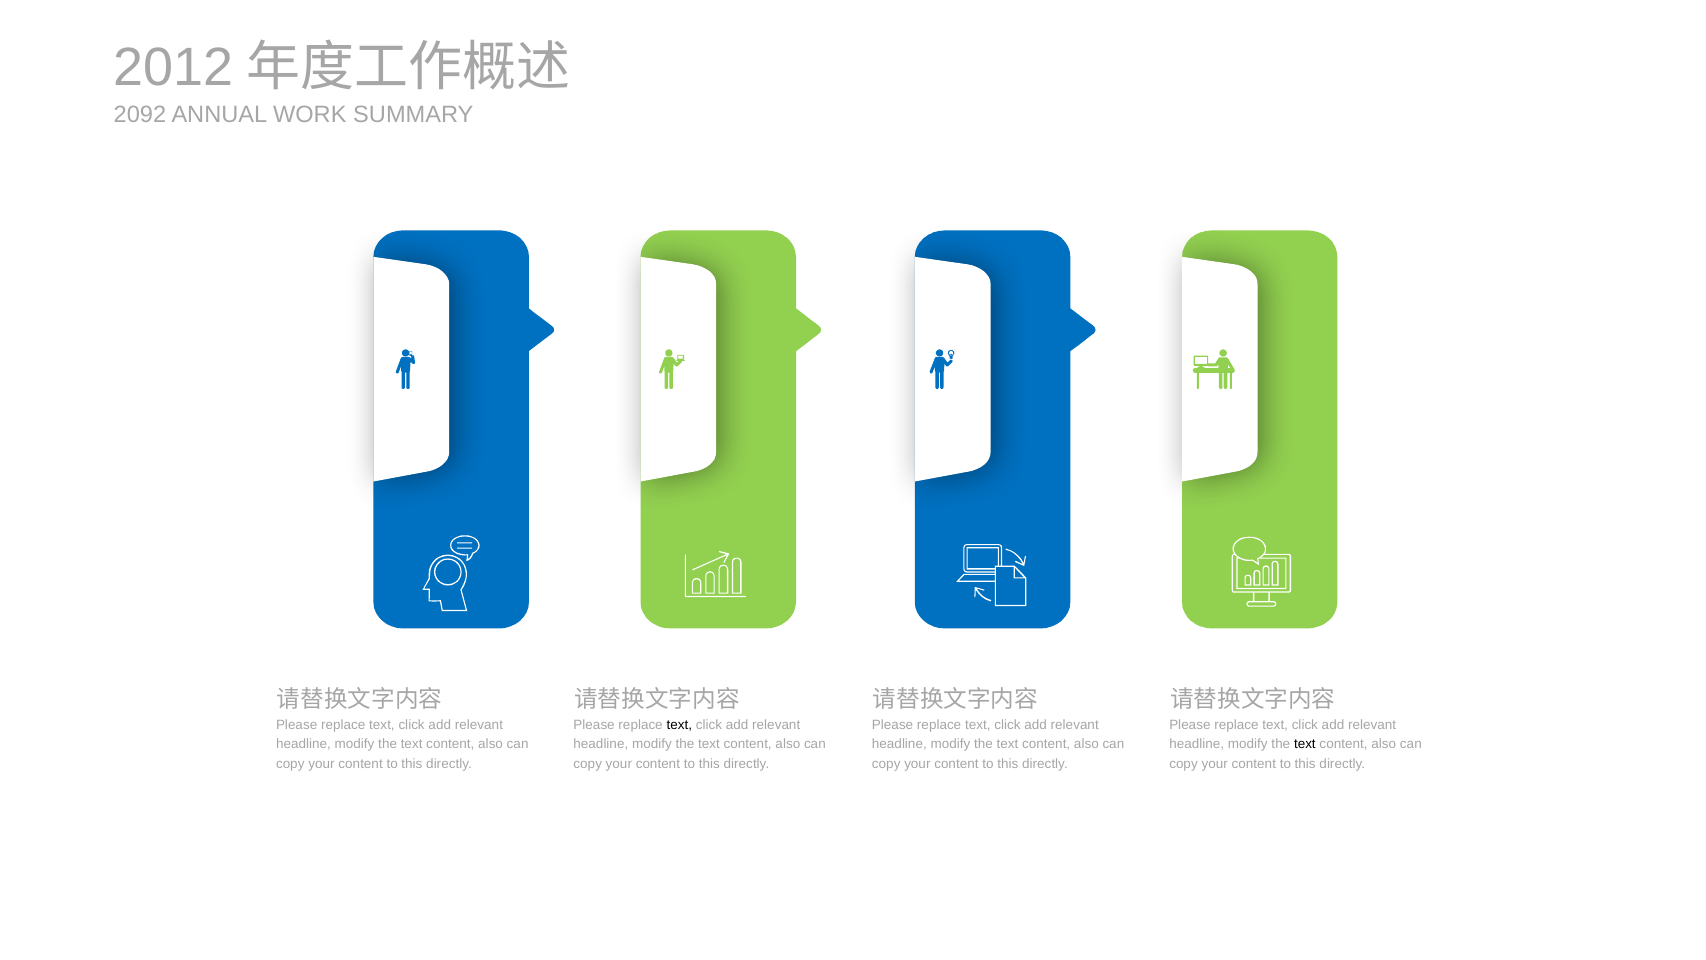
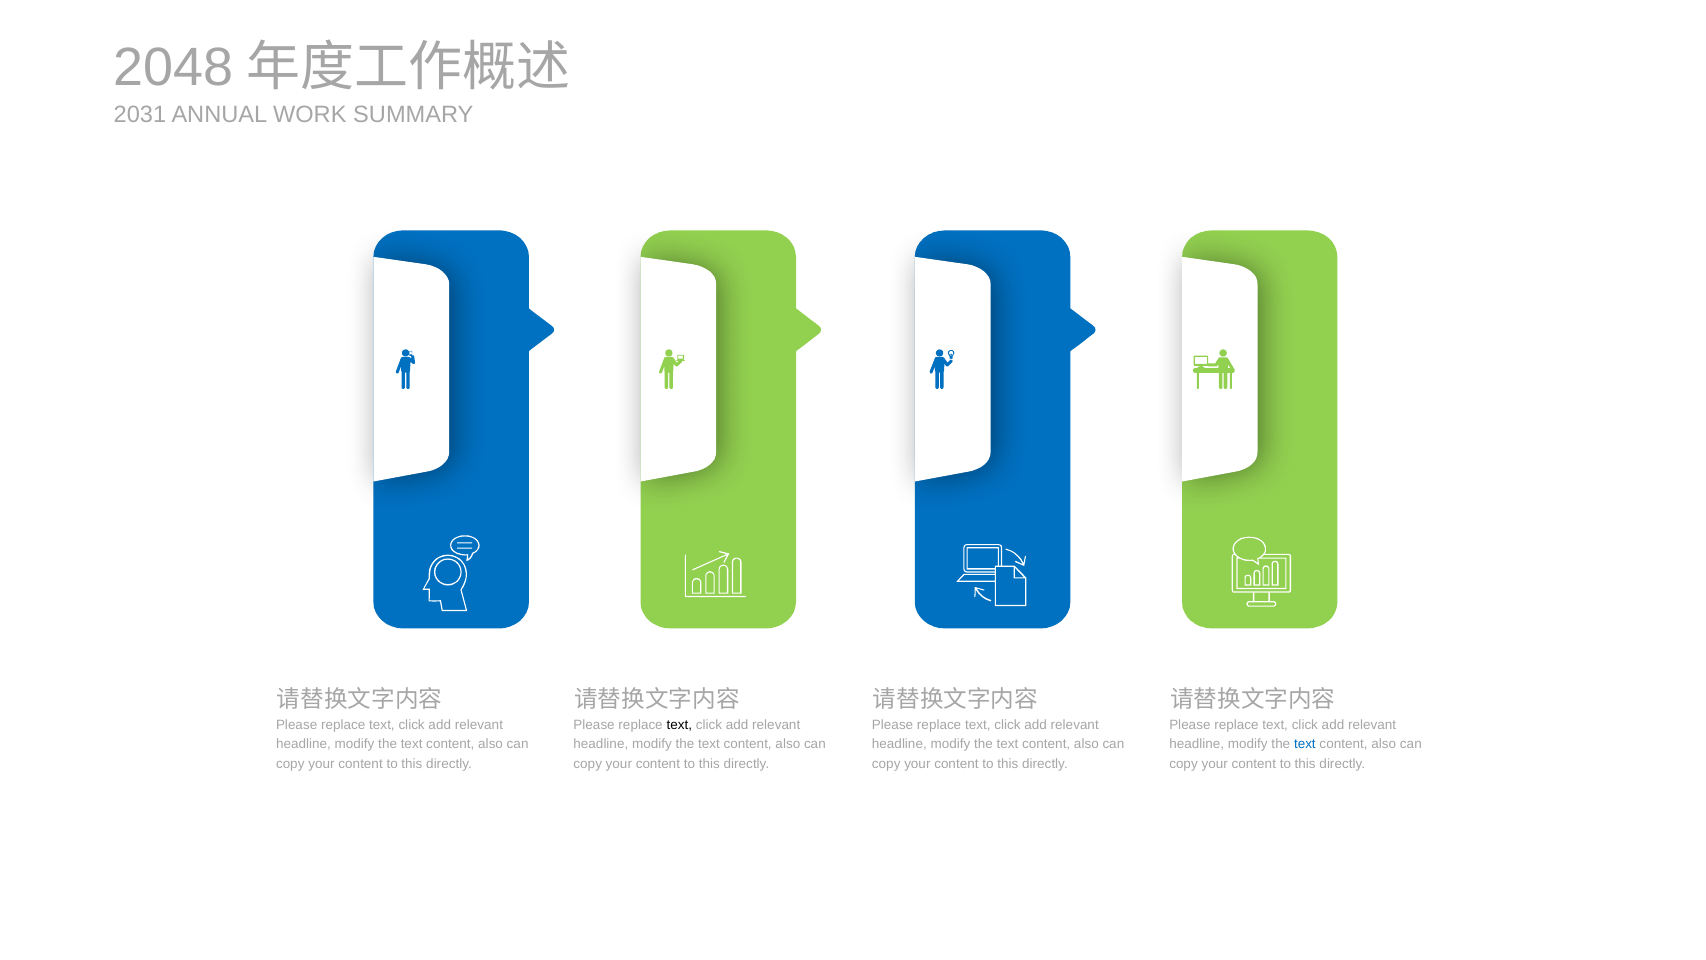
2012: 2012 -> 2048 (174, 67)
2092: 2092 -> 2031 (140, 114)
text colour: black -> blue (1305, 744)
